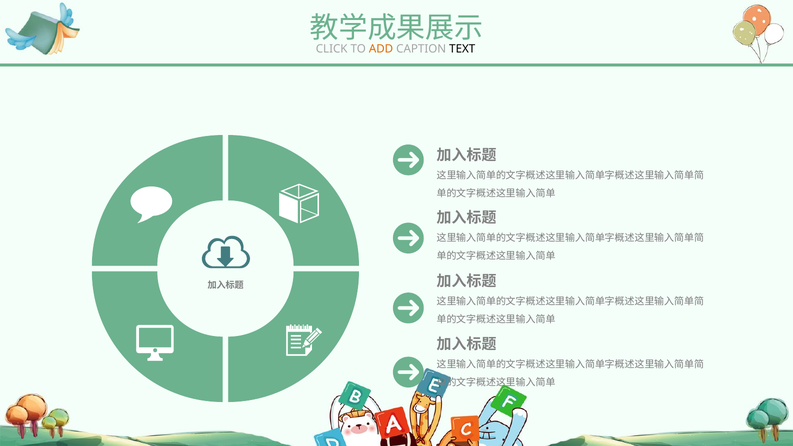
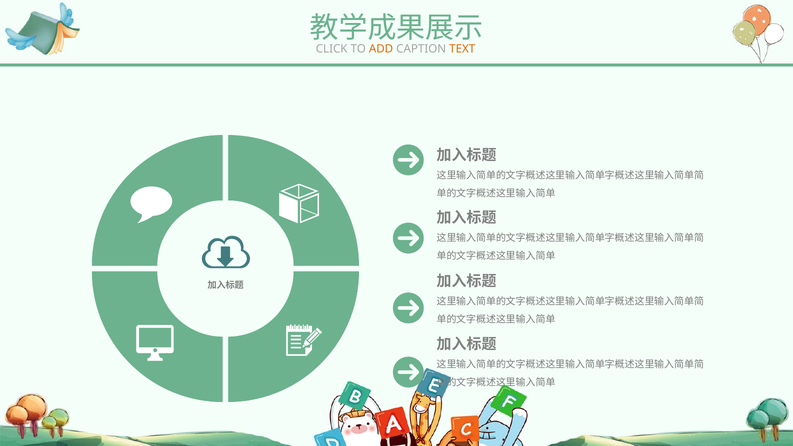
TEXT colour: black -> orange (462, 49)
